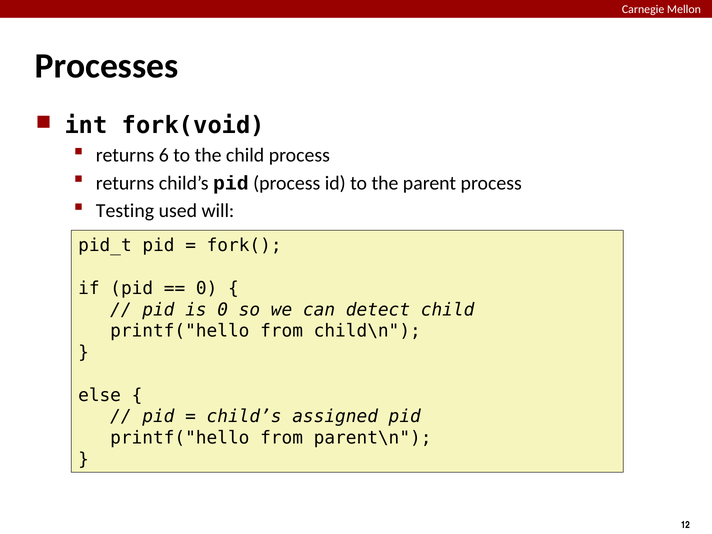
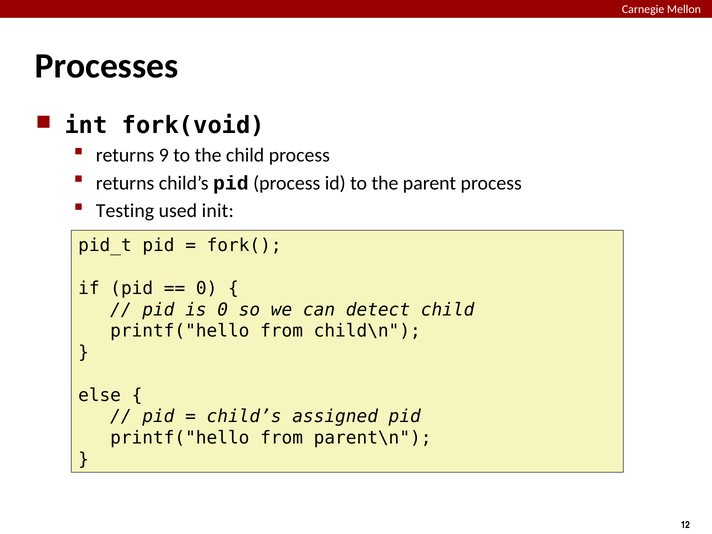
6: 6 -> 9 (164, 155)
will: will -> init (218, 211)
